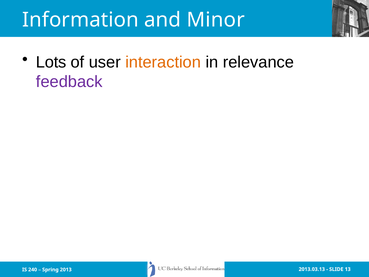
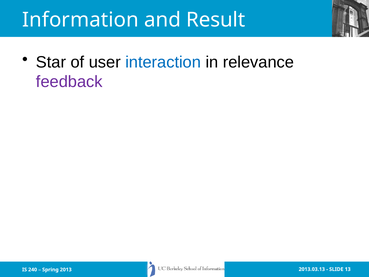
Minor: Minor -> Result (216, 20)
Lots: Lots -> Star (51, 62)
interaction colour: orange -> blue (163, 62)
